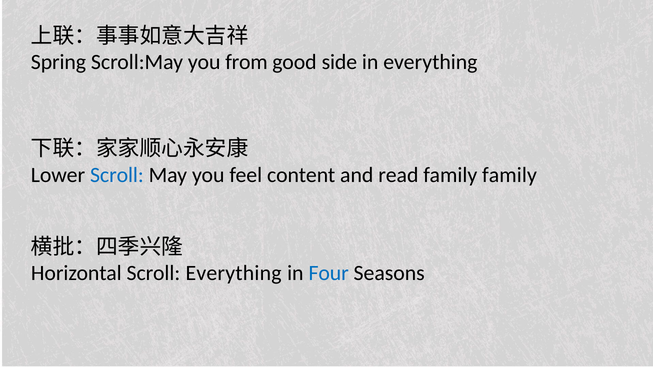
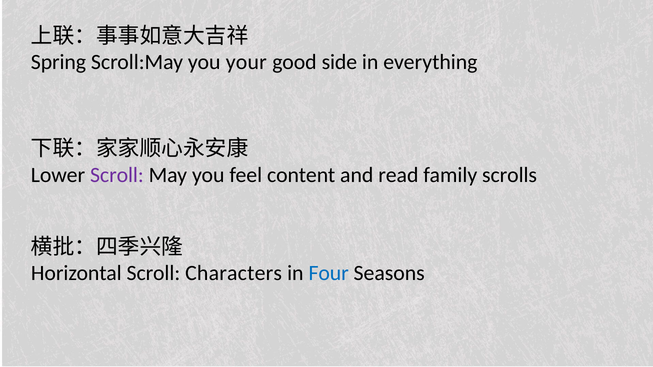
from: from -> your (246, 62)
Scroll colour: blue -> purple (117, 175)
family family: family -> scrolls (510, 175)
Scroll Everything: Everything -> Characters (234, 274)
